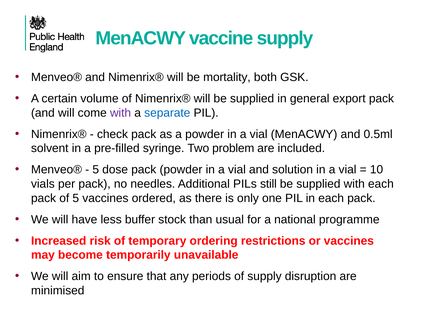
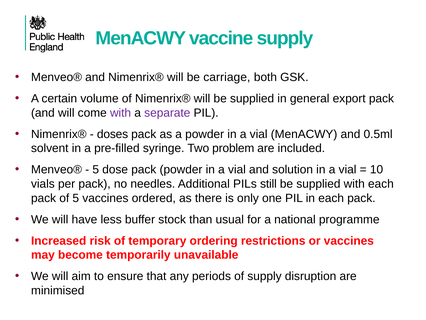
mortality: mortality -> carriage (227, 77)
separate colour: blue -> purple (167, 113)
check: check -> doses (113, 134)
